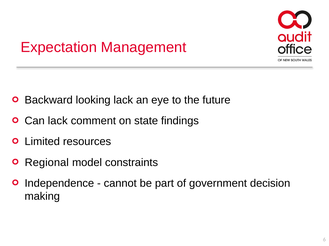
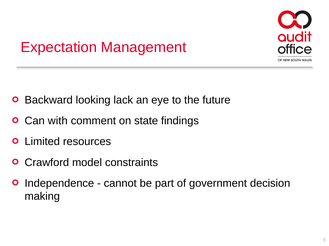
Can lack: lack -> with (58, 121)
Regional: Regional -> Crawford (47, 163)
